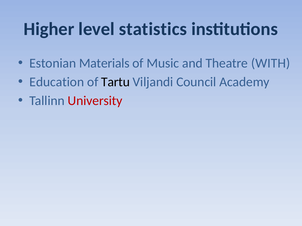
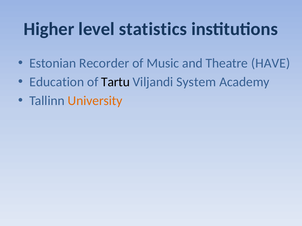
Materials: Materials -> Recorder (104, 63)
WITH: WITH -> HAVE (271, 63)
Council: Council -> System (196, 82)
University colour: red -> orange (95, 101)
